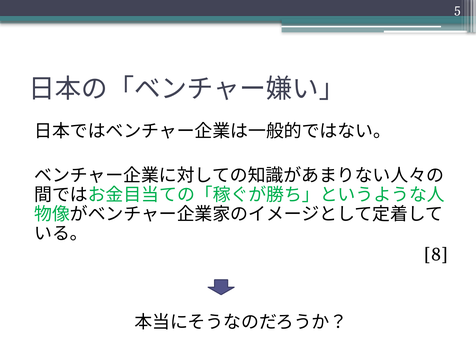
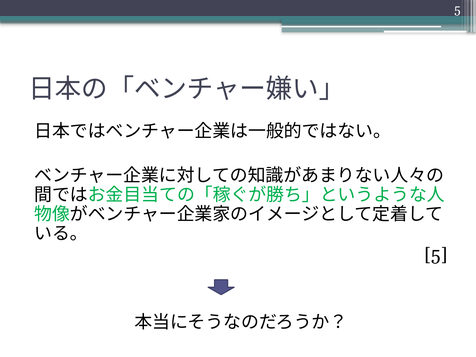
8: 8 -> 5 (436, 255)
